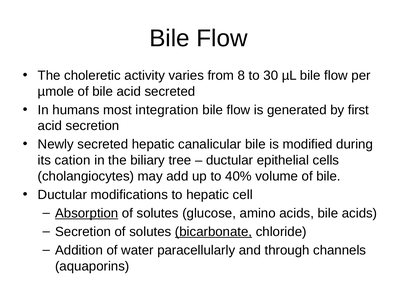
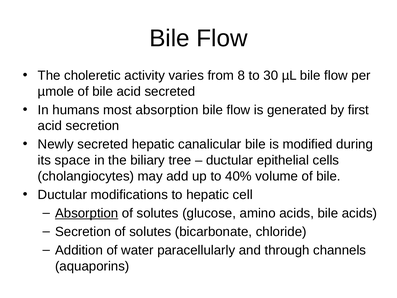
most integration: integration -> absorption (167, 110)
cation: cation -> space (73, 160)
bicarbonate underline: present -> none (214, 232)
